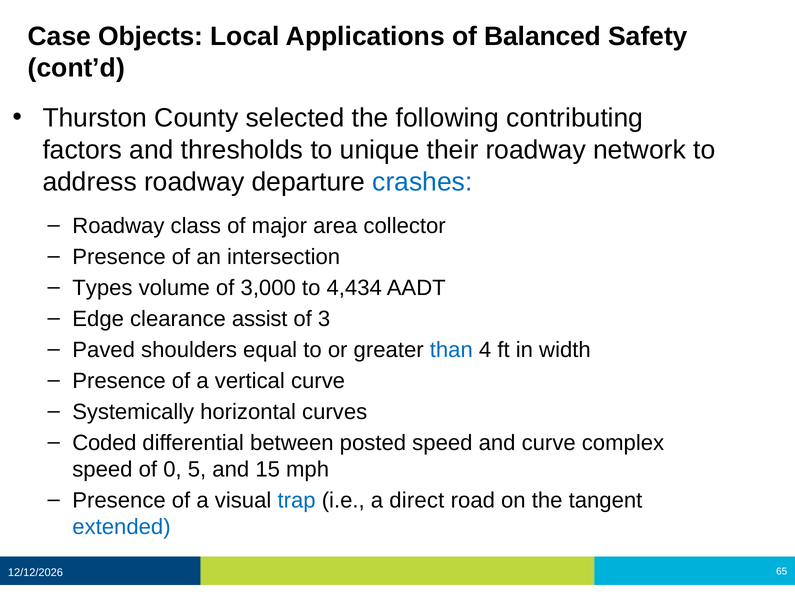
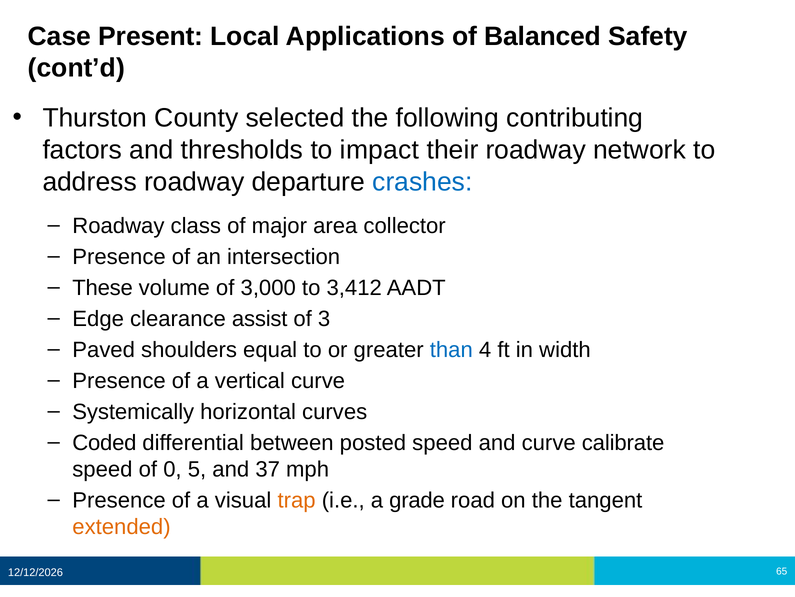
Objects: Objects -> Present (151, 36)
unique: unique -> impact (380, 150)
Types: Types -> These (103, 288)
4,434: 4,434 -> 3,412 (354, 288)
complex: complex -> calibrate (623, 442)
15: 15 -> 37 (268, 469)
trap colour: blue -> orange (297, 500)
direct: direct -> grade (417, 500)
extended colour: blue -> orange (121, 526)
